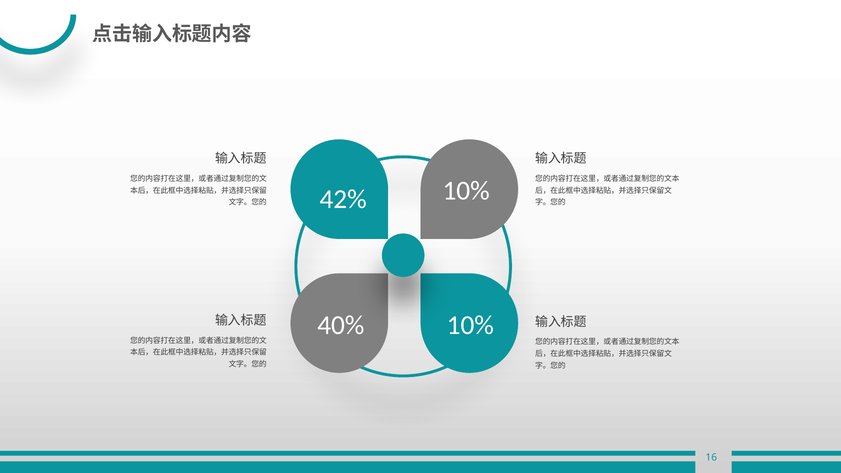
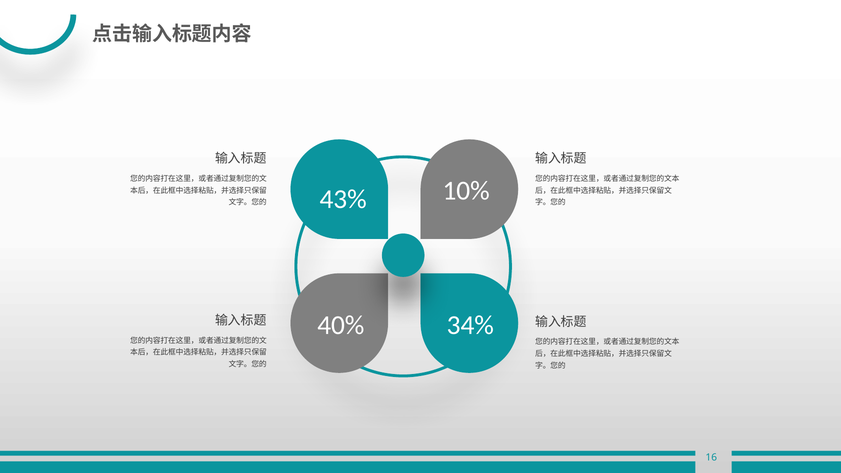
42%: 42% -> 43% (343, 199)
10%: 10% -> 34% (470, 325)
